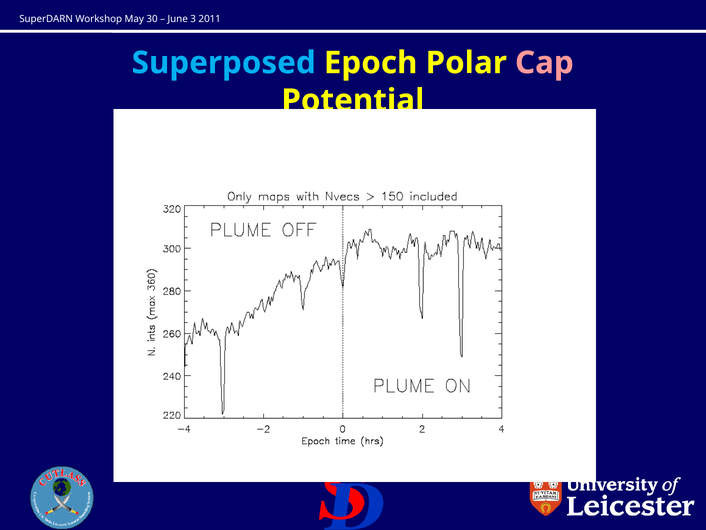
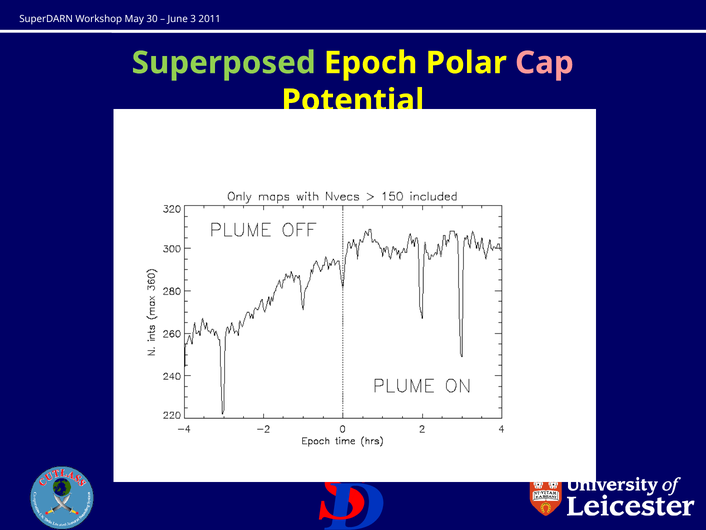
Superposed colour: light blue -> light green (224, 63)
